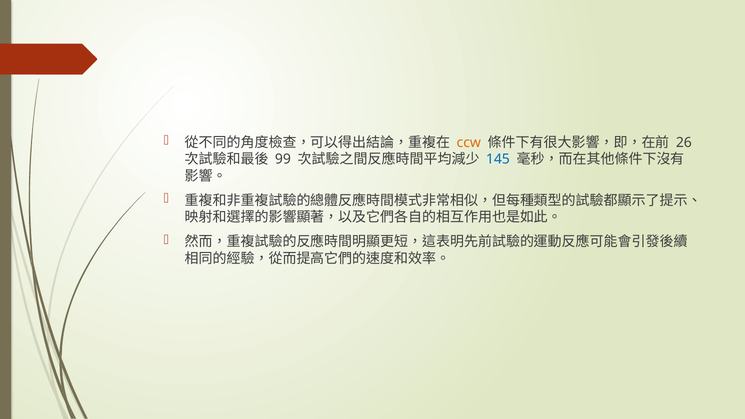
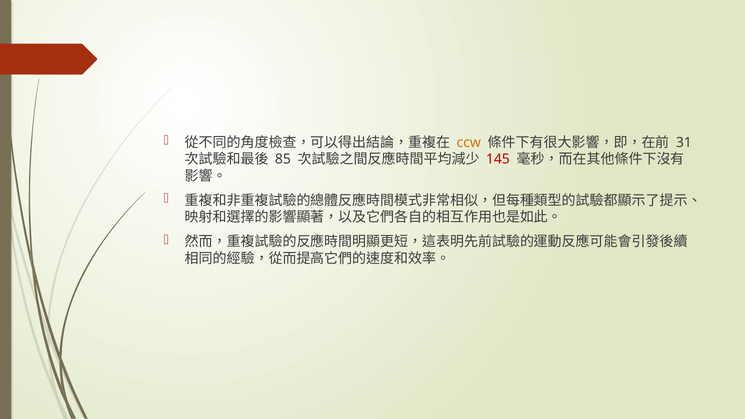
26: 26 -> 31 (684, 143)
99: 99 -> 85 (283, 159)
145 colour: blue -> red (498, 159)
